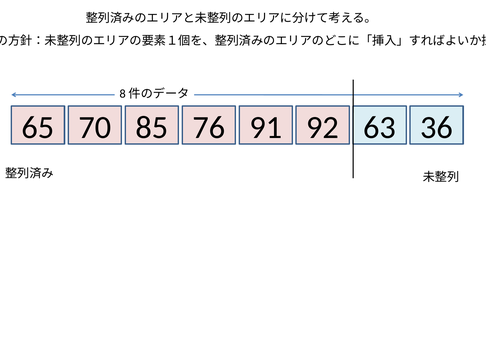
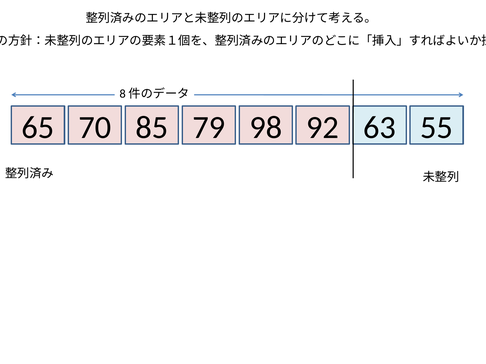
76: 76 -> 79 (209, 128)
91: 91 -> 98 (266, 128)
36: 36 -> 55 (437, 128)
